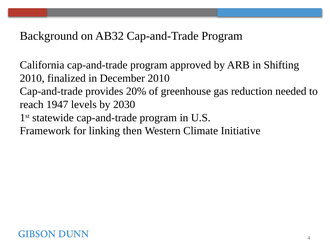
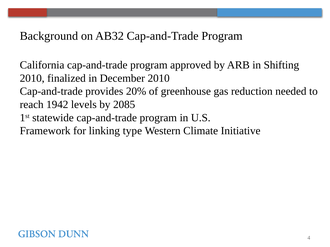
1947: 1947 -> 1942 (57, 105)
2030: 2030 -> 2085 (124, 105)
then: then -> type (132, 131)
